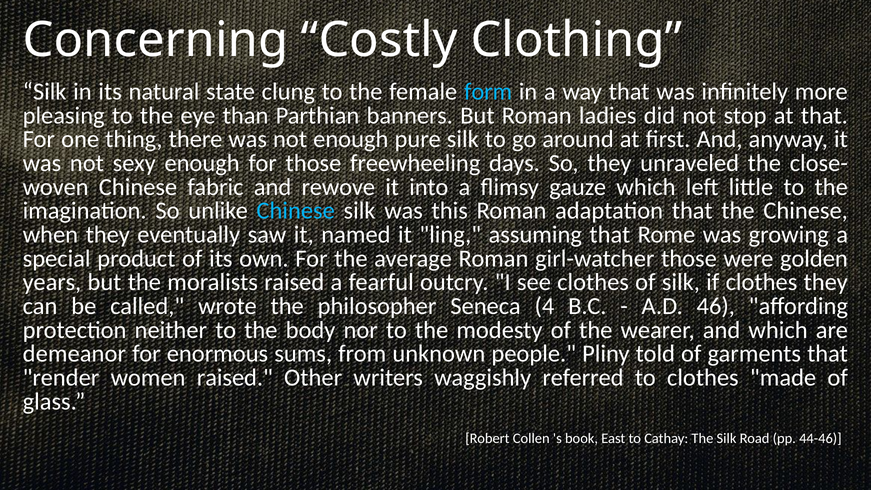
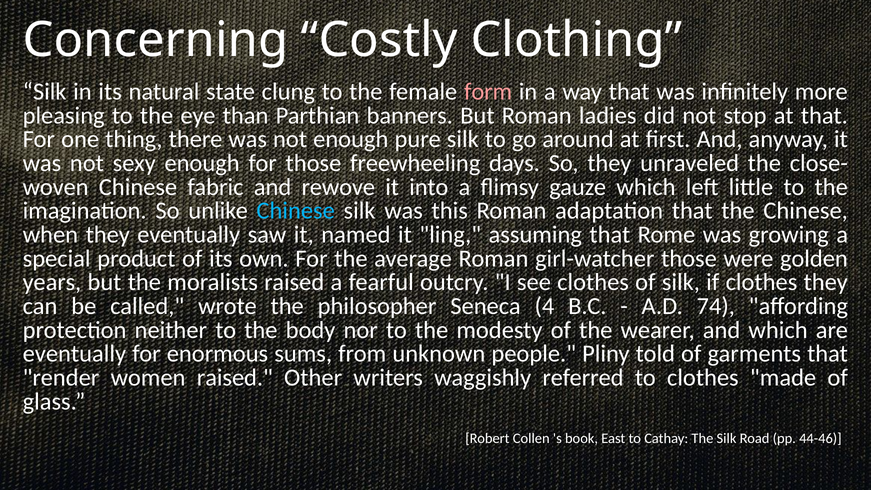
form colour: light blue -> pink (488, 92)
46: 46 -> 74 (716, 306)
demeanor: demeanor -> eventually (74, 354)
